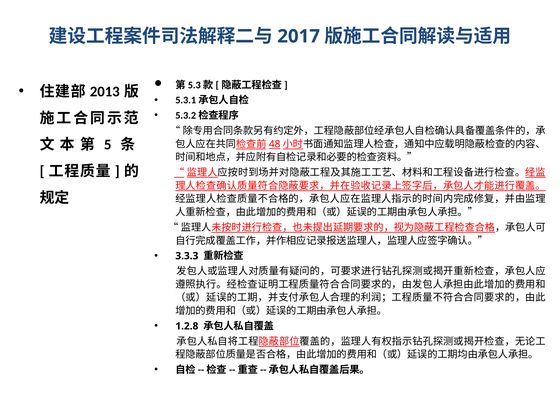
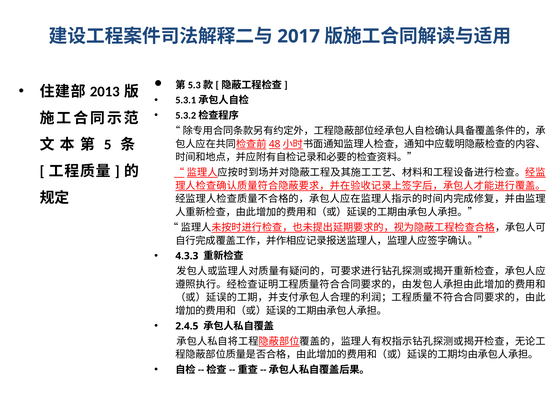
3.3.3: 3.3.3 -> 4.3.3 (187, 256)
1.2.8: 1.2.8 -> 2.4.5 (187, 326)
